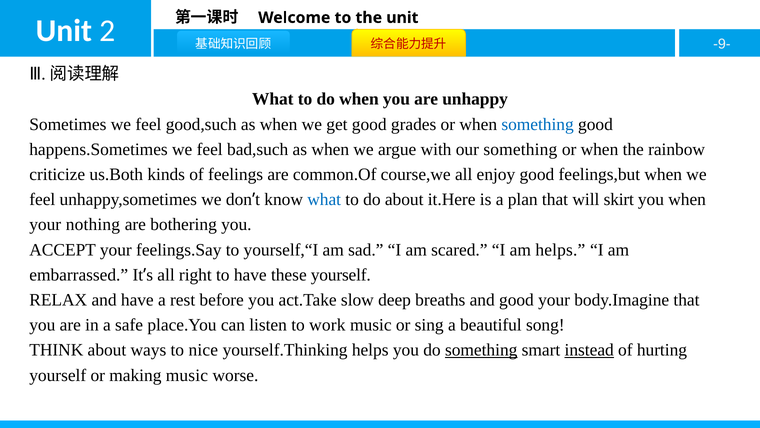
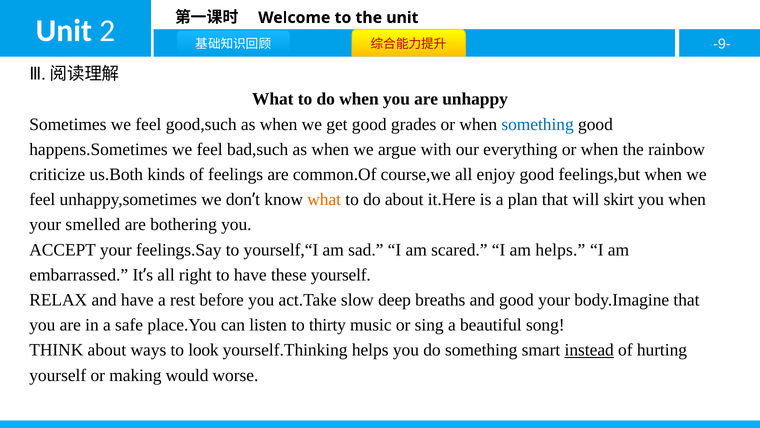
our something: something -> everything (520, 149)
what colour: blue -> orange (324, 199)
nothing: nothing -> smelled (93, 224)
work: work -> thirty (328, 325)
nice: nice -> look (203, 350)
something underline: present -> none (481, 350)
making music: music -> would (187, 375)
